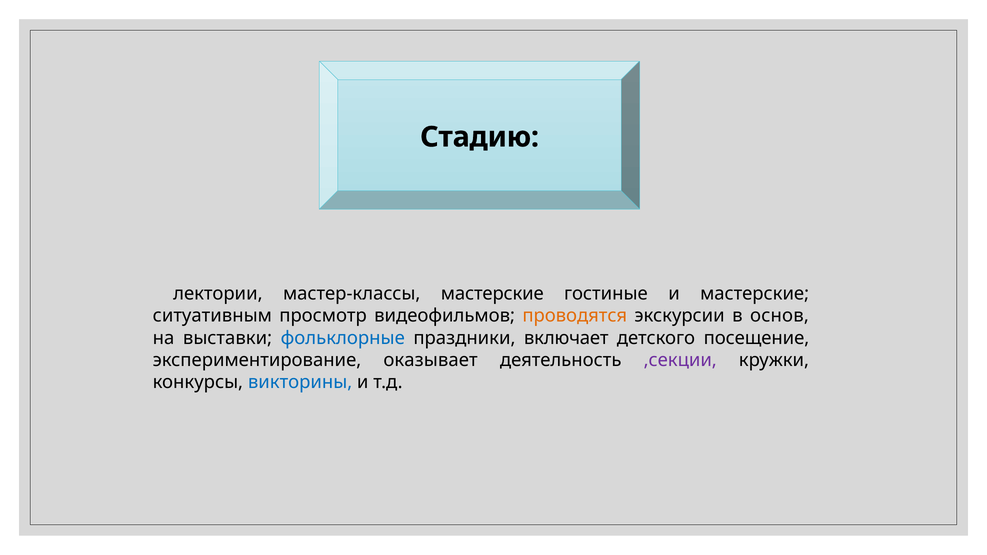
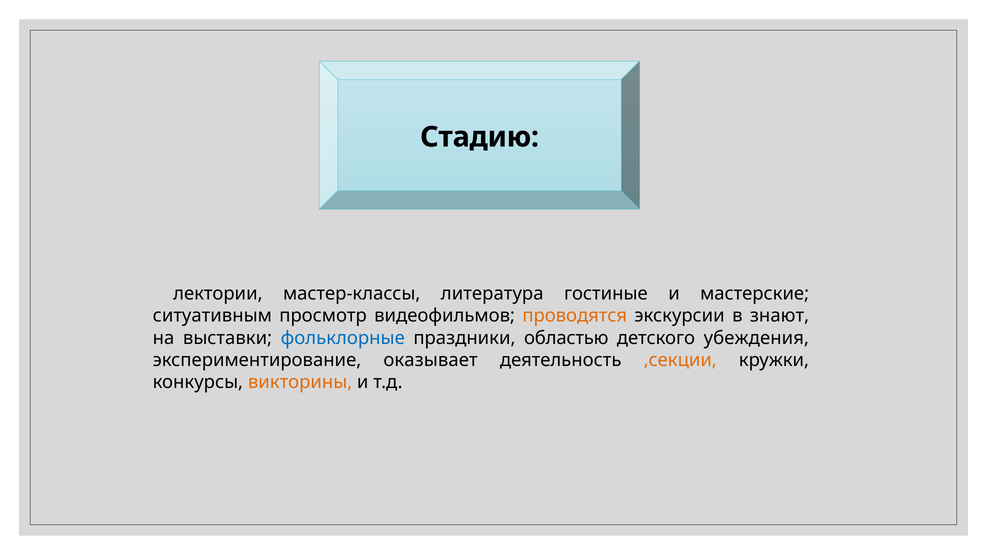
мастер-классы мастерские: мастерские -> литература (492, 294)
основ: основ -> знают (780, 316)
включает: включает -> областью (566, 338)
посещение: посещение -> убеждения (756, 338)
,секции colour: purple -> orange (680, 360)
викторины colour: blue -> orange (300, 382)
